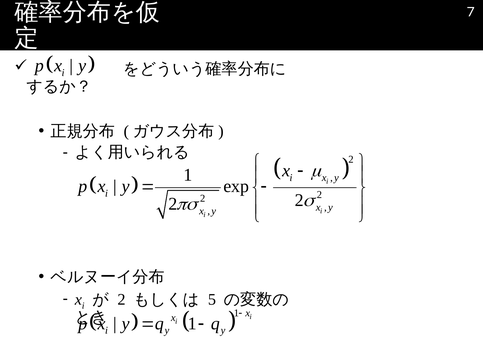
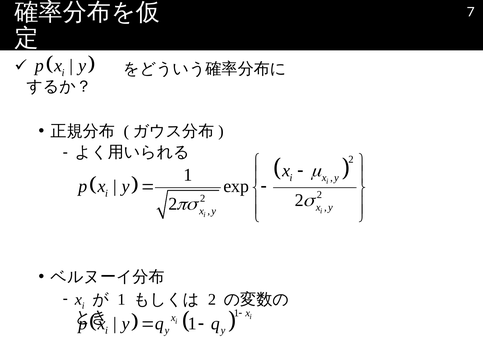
2: 2 -> 1 (121, 299)
5: 5 -> 2 (212, 299)
